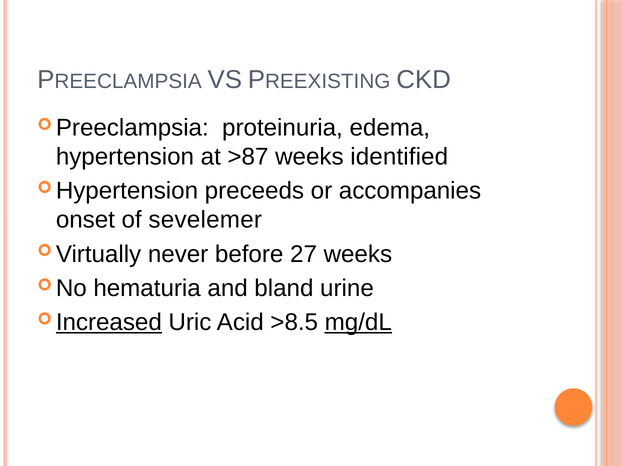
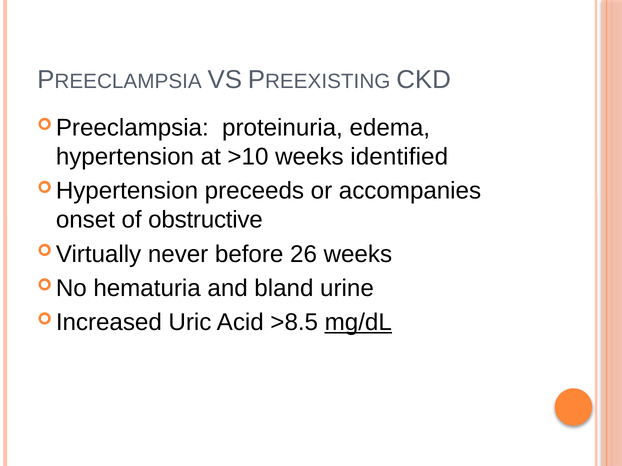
>87: >87 -> >10 (248, 157)
sevelemer: sevelemer -> obstructive (205, 220)
27: 27 -> 26 (304, 254)
Increased underline: present -> none (109, 323)
